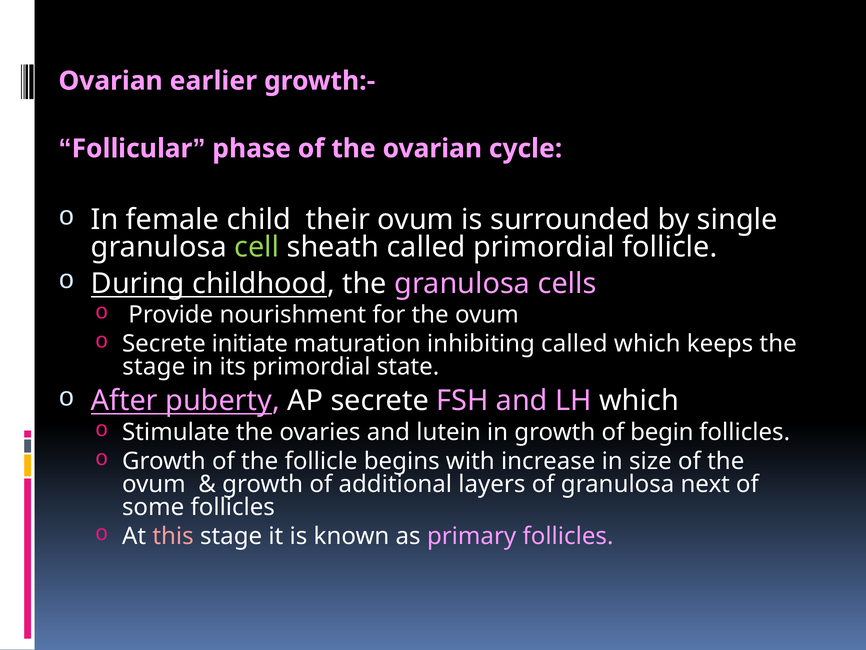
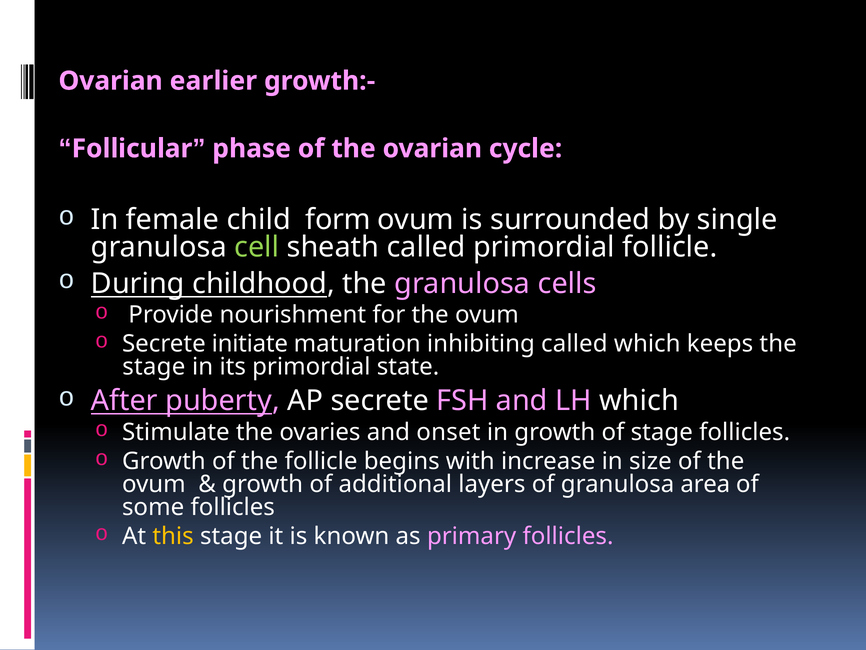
their: their -> form (338, 219)
lutein: lutein -> onset (448, 432)
of begin: begin -> stage (662, 432)
next: next -> area (705, 484)
this colour: pink -> yellow (173, 536)
